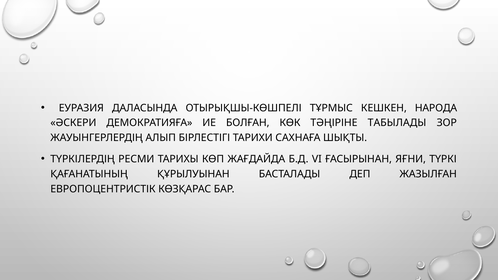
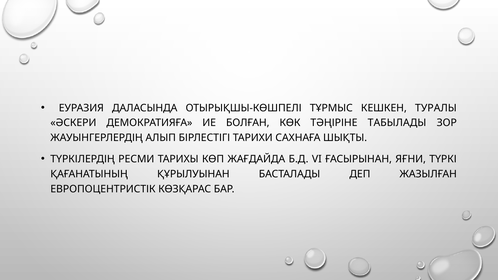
НАРОДА: НАРОДА -> ТУРАЛЫ (436, 108)
